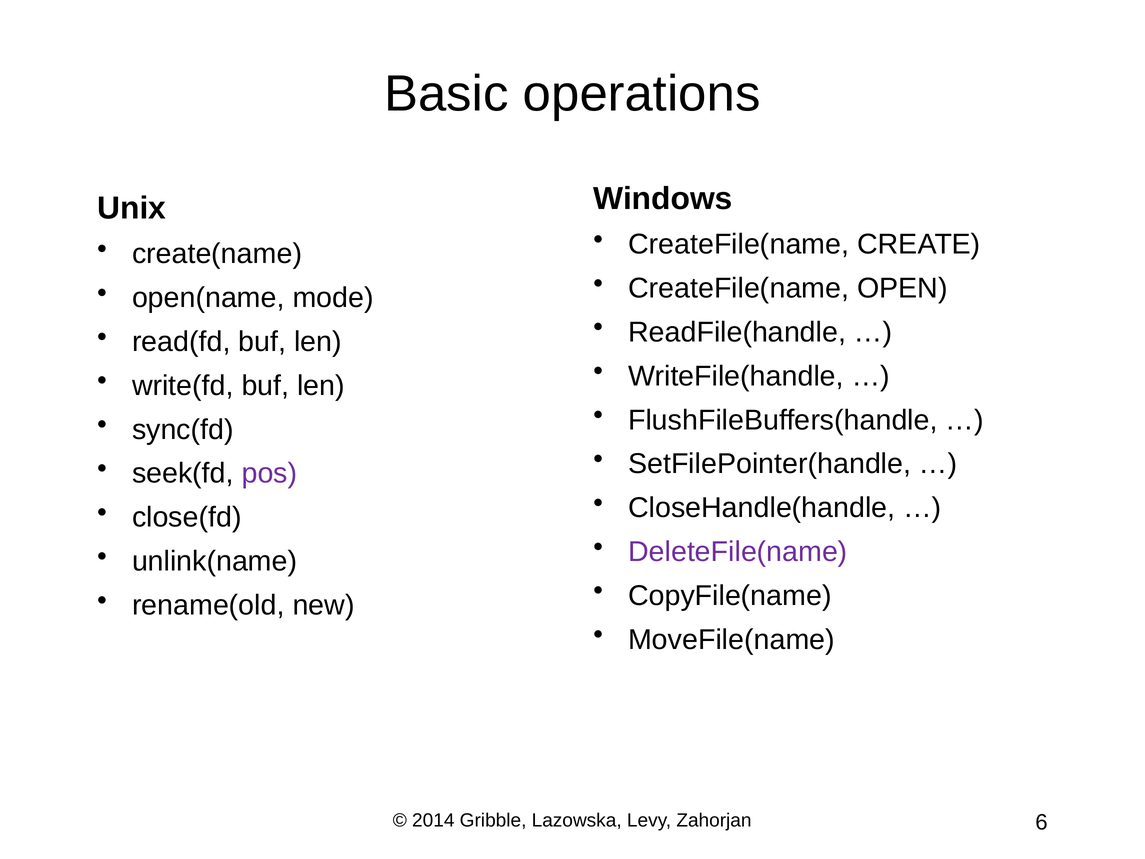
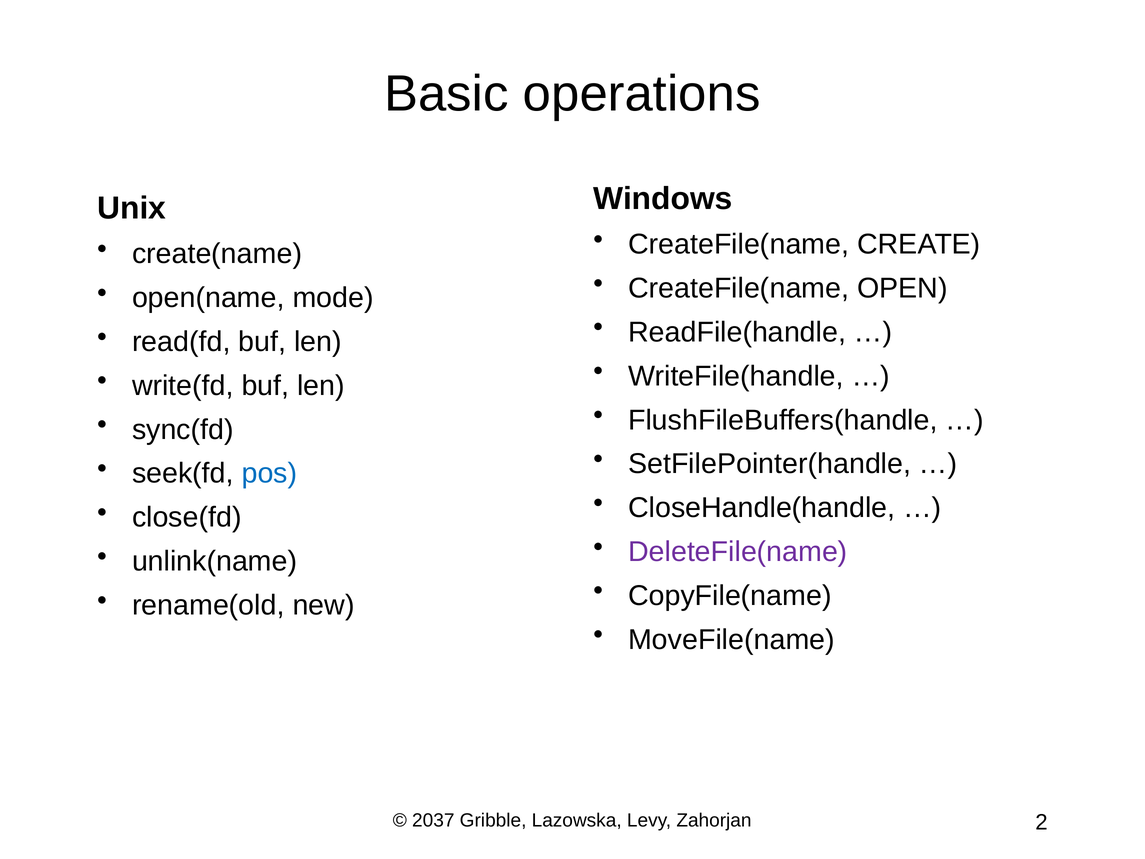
pos colour: purple -> blue (269, 473)
2014: 2014 -> 2037 (433, 820)
6: 6 -> 2 (1041, 822)
